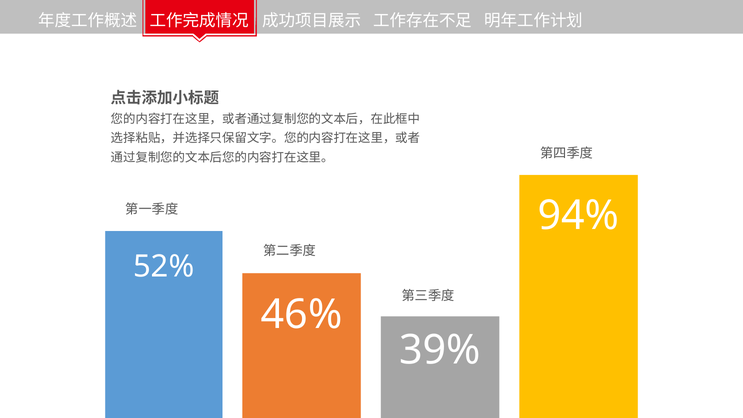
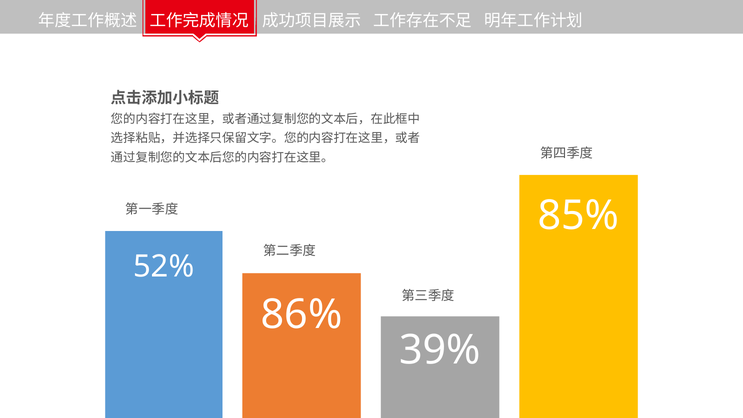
94%: 94% -> 85% (579, 215)
46%: 46% -> 86% (302, 314)
